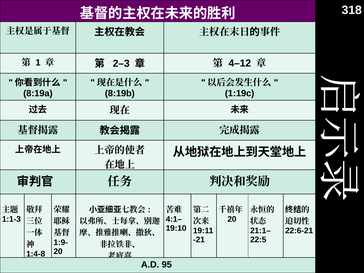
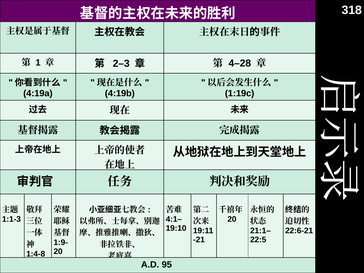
4–12: 4–12 -> 4–28 (240, 63)
8:19b: 8:19b -> 4:19b (120, 93)
8:19a: 8:19a -> 4:19a (38, 93)
